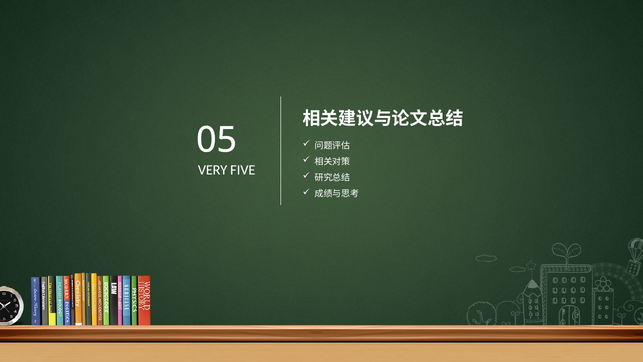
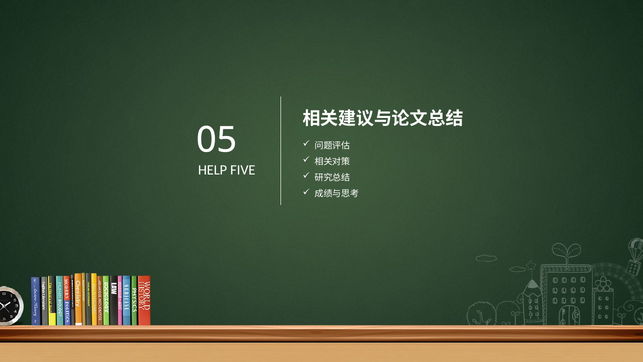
VERY: VERY -> HELP (213, 170)
